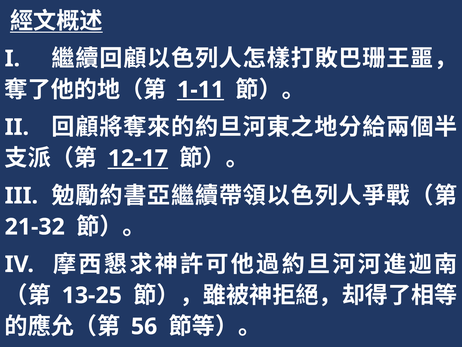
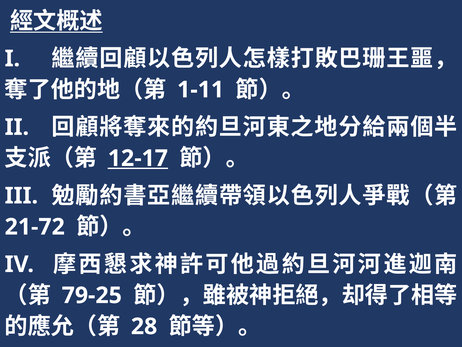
1-11 underline: present -> none (201, 90)
21-32: 21-32 -> 21-72 (35, 227)
13-25: 13-25 -> 79-25 (92, 295)
56: 56 -> 28 (144, 326)
